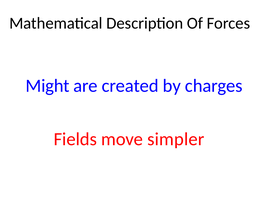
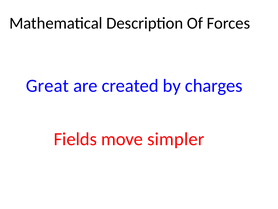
Might: Might -> Great (47, 86)
